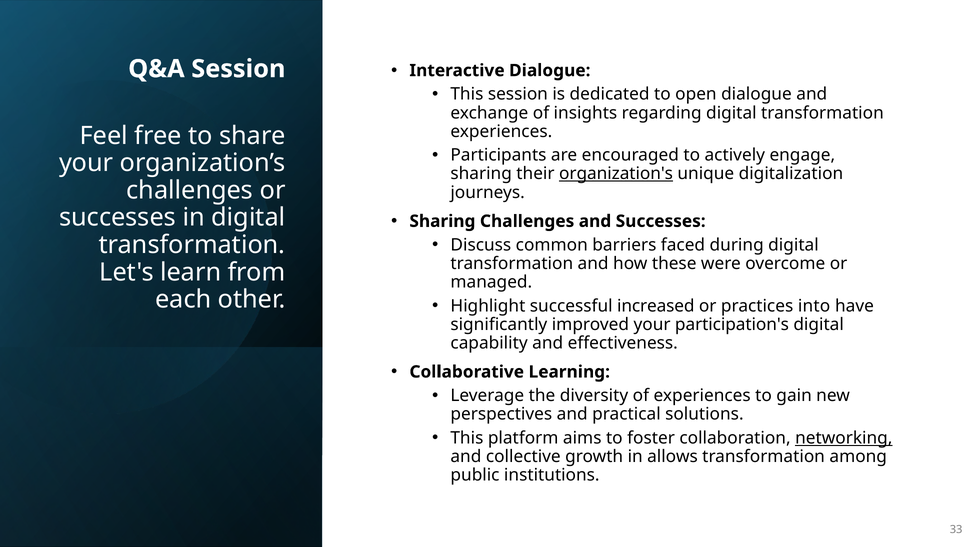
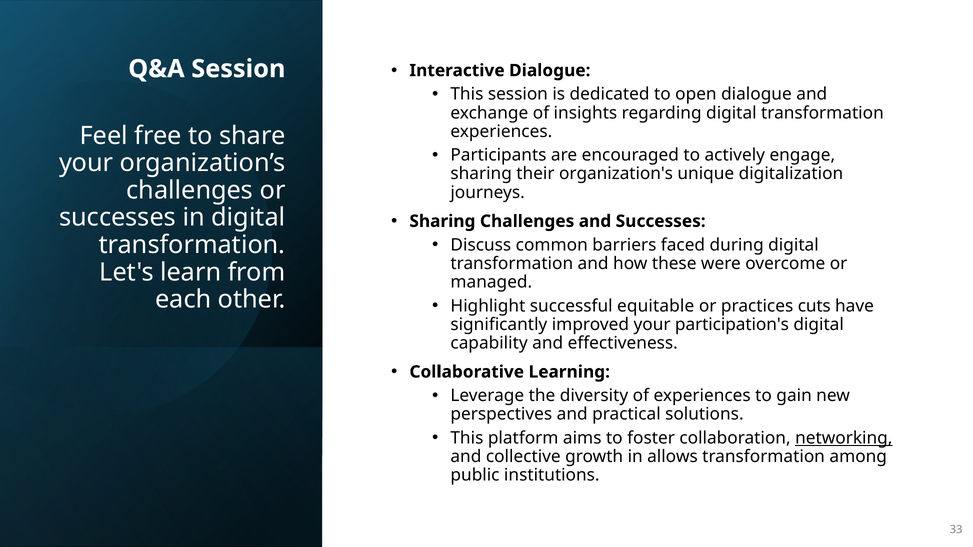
organization's underline: present -> none (616, 174)
increased: increased -> equitable (656, 306)
into: into -> cuts (814, 306)
